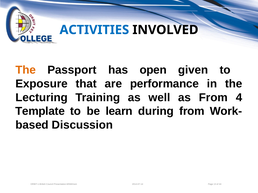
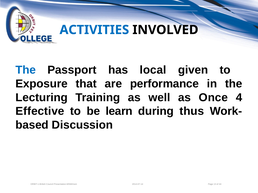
The colour: orange -> blue (26, 70)
open: open -> local (153, 70)
as From: From -> Once (213, 98)
Template: Template -> Effective (40, 111)
during from: from -> thus (192, 111)
